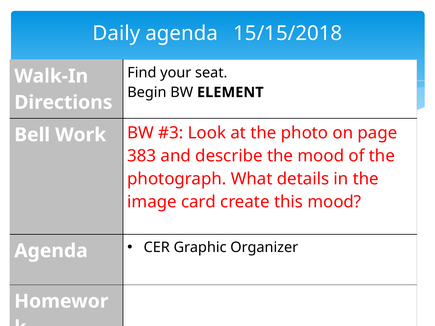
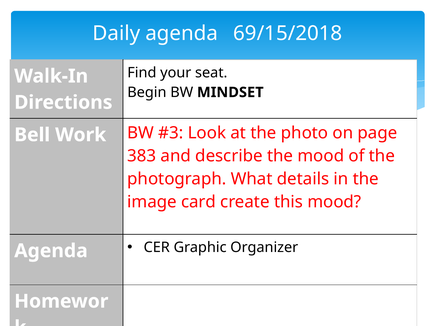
15/15/2018: 15/15/2018 -> 69/15/2018 (288, 33)
ELEMENT: ELEMENT -> MINDSET (230, 92)
